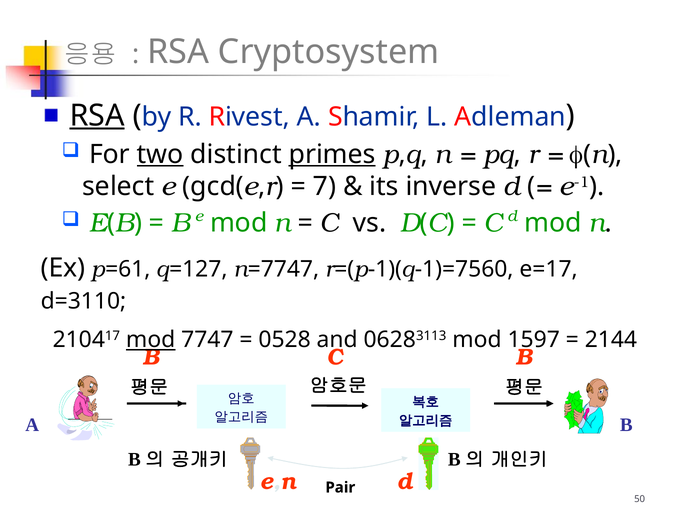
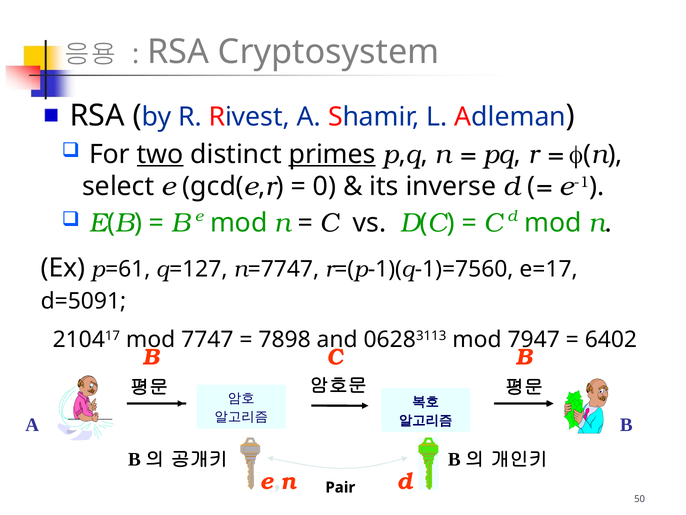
RSA underline: present -> none (97, 115)
7: 7 -> 0 (325, 186)
d=3110: d=3110 -> d=5091 (83, 301)
mod underline: present -> none (151, 339)
0528: 0528 -> 7898 (285, 339)
1597: 1597 -> 7947 (534, 339)
2144: 2144 -> 6402 (611, 339)
